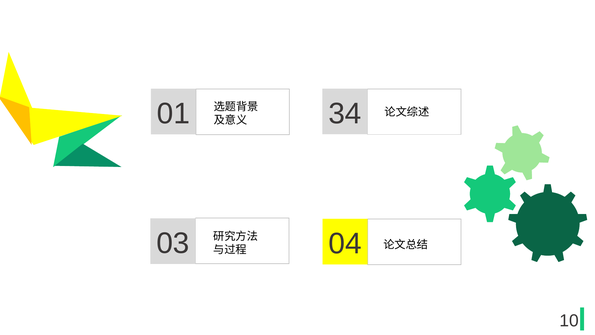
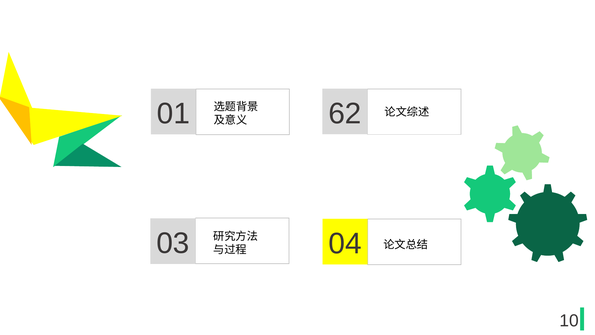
34: 34 -> 62 (345, 113)
